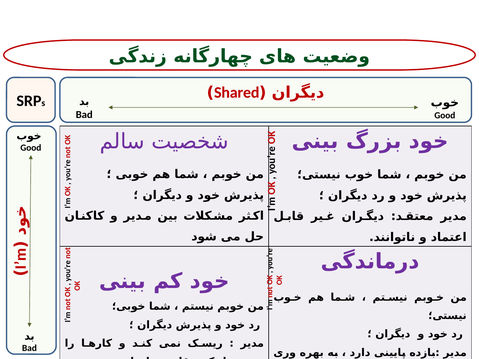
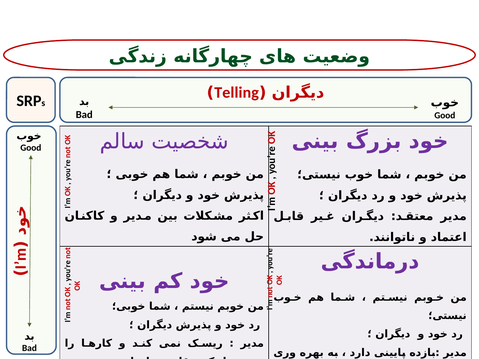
Shared: Shared -> Telling (237, 93)
